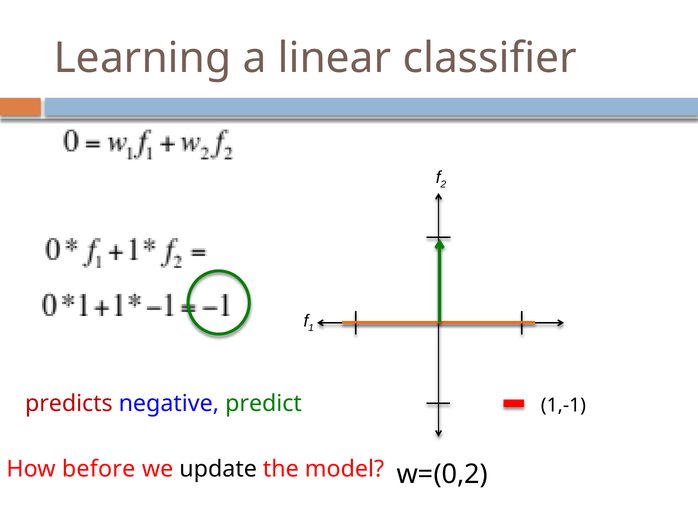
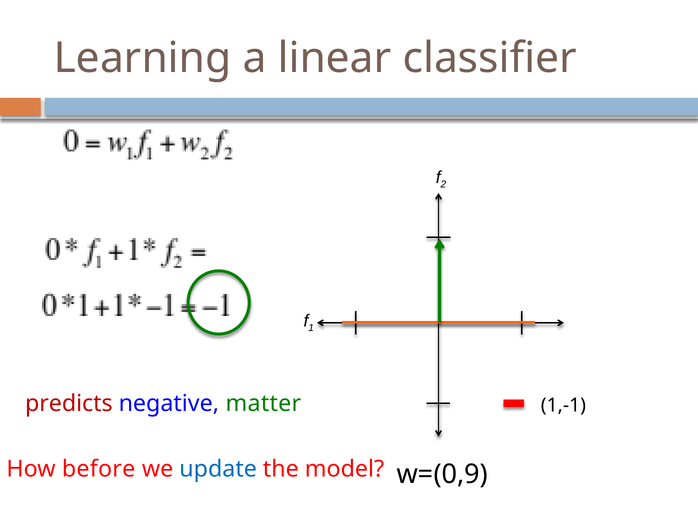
predict: predict -> matter (263, 403)
update colour: black -> blue (218, 469)
w=(0,2: w=(0,2 -> w=(0,9 (442, 474)
